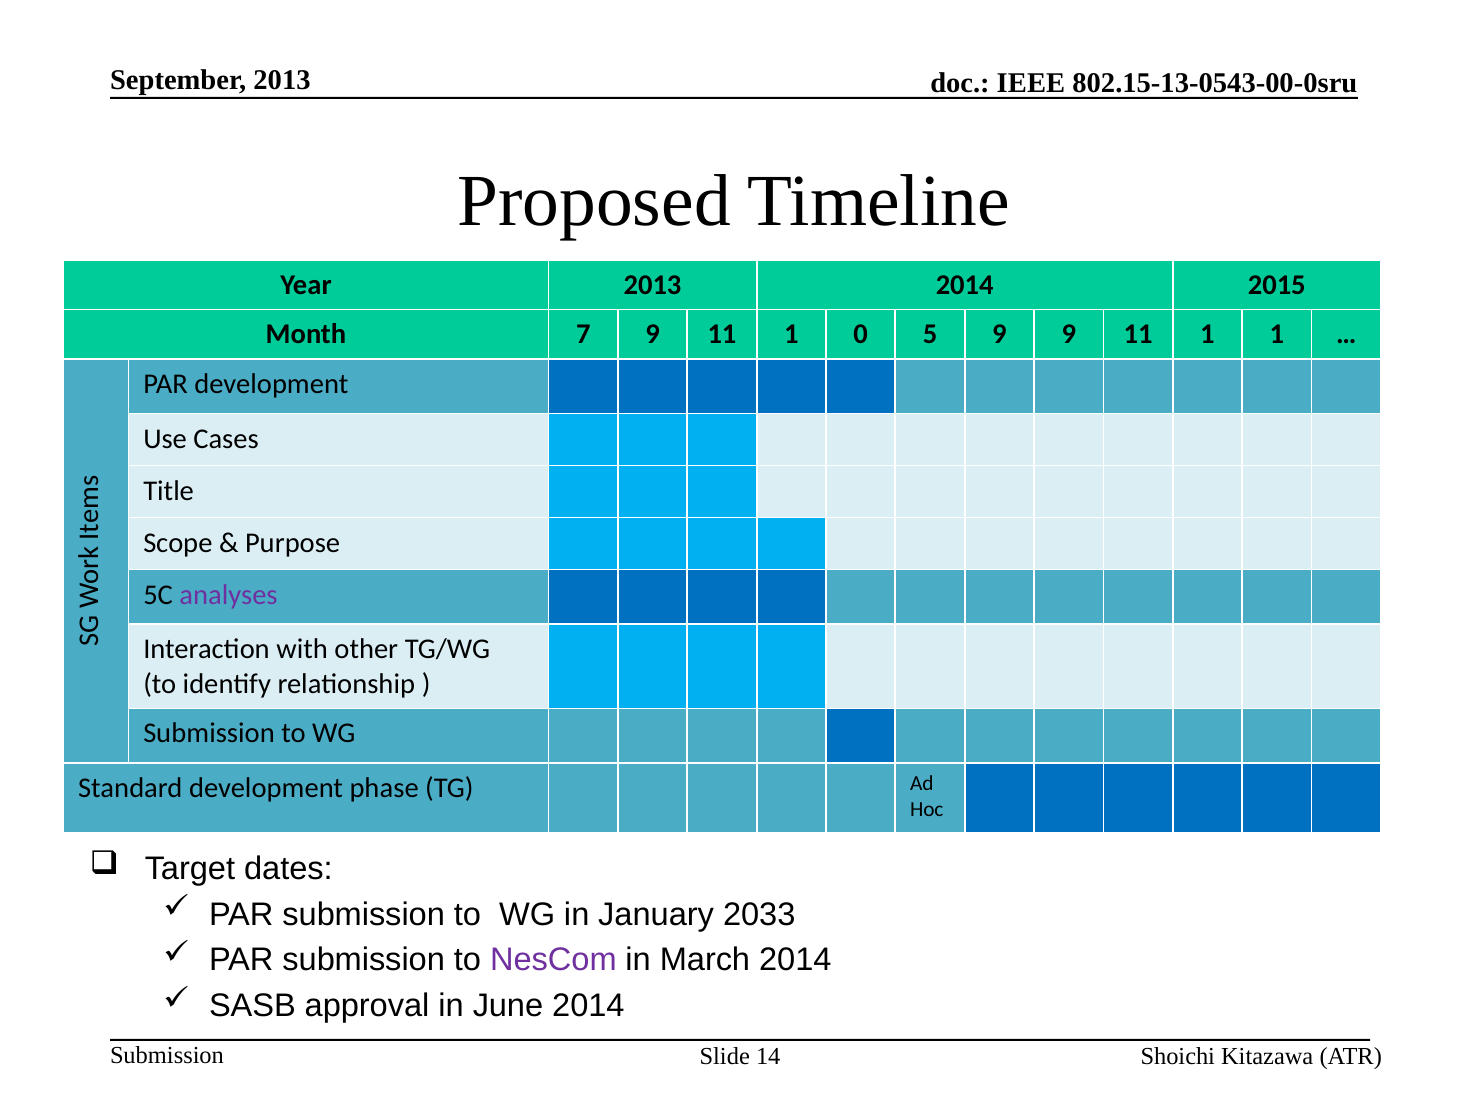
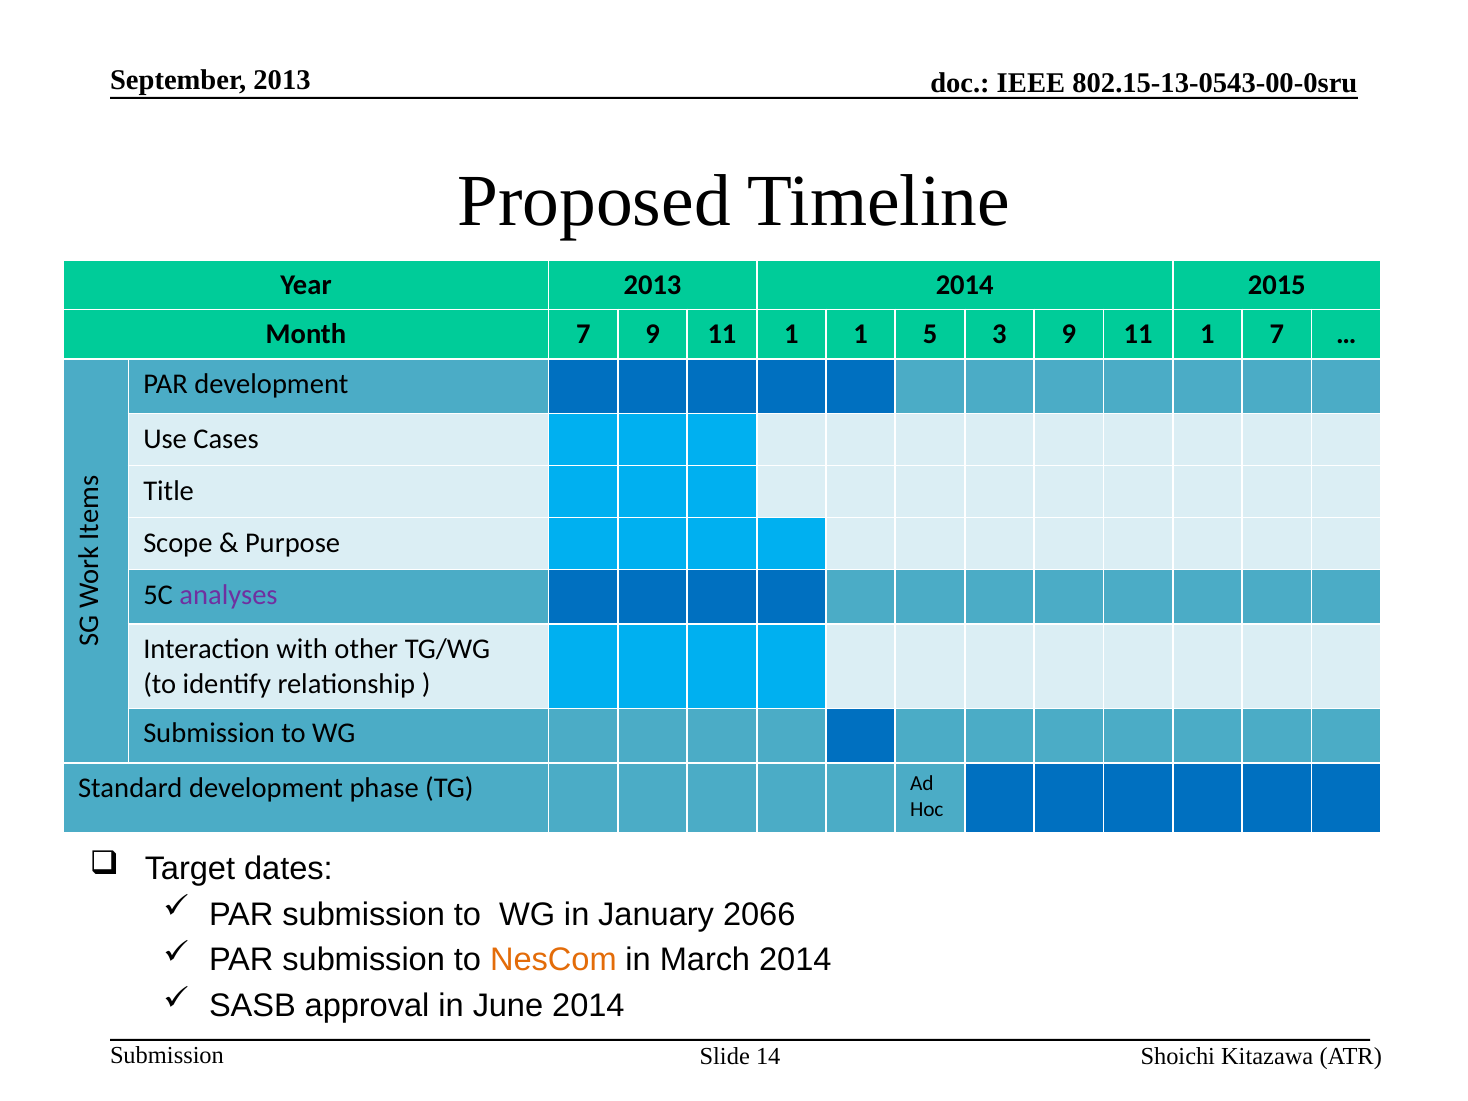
1 0: 0 -> 1 (861, 335)
5 9: 9 -> 3 (999, 335)
1 1: 1 -> 7 (1277, 335)
2033: 2033 -> 2066 (759, 914)
NesCom colour: purple -> orange (553, 960)
